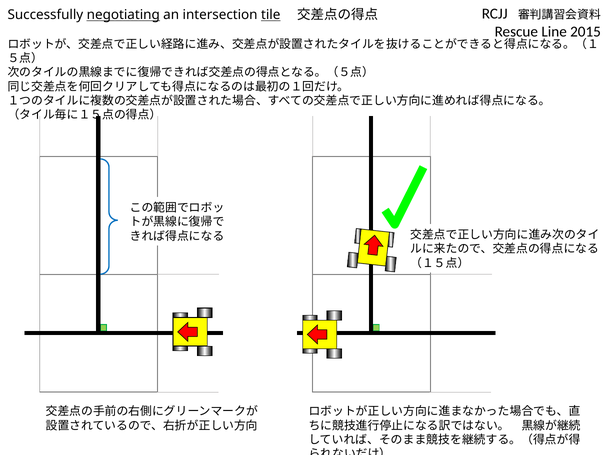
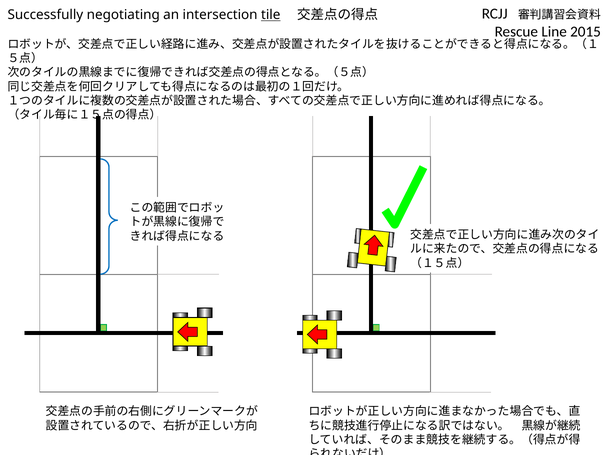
negotiating underline: present -> none (123, 15)
